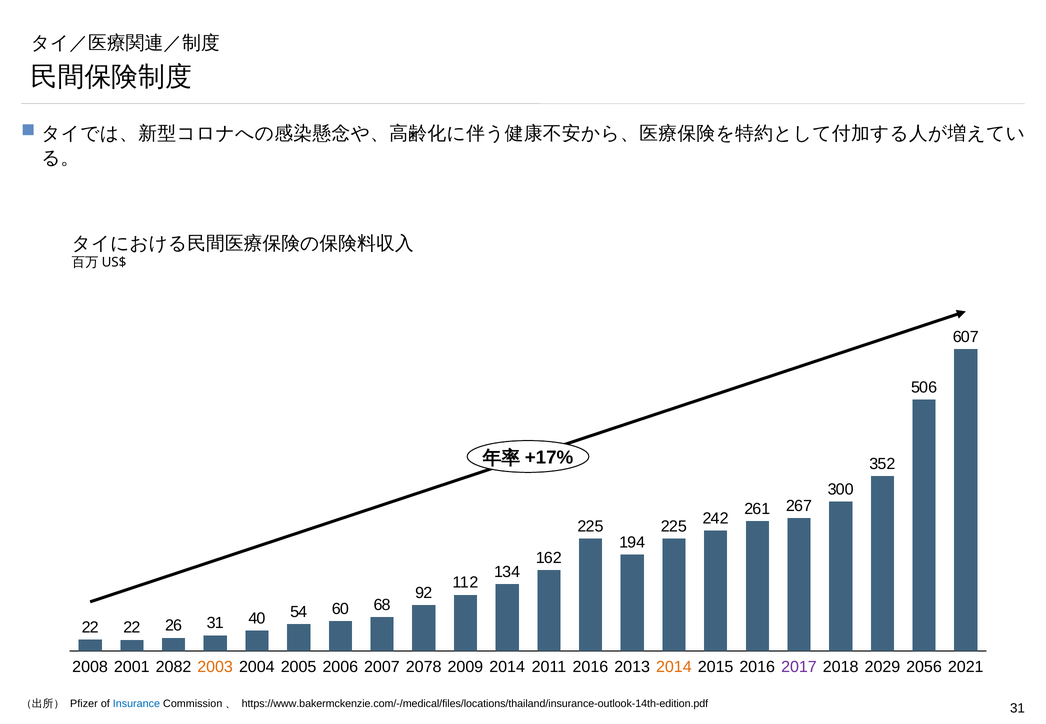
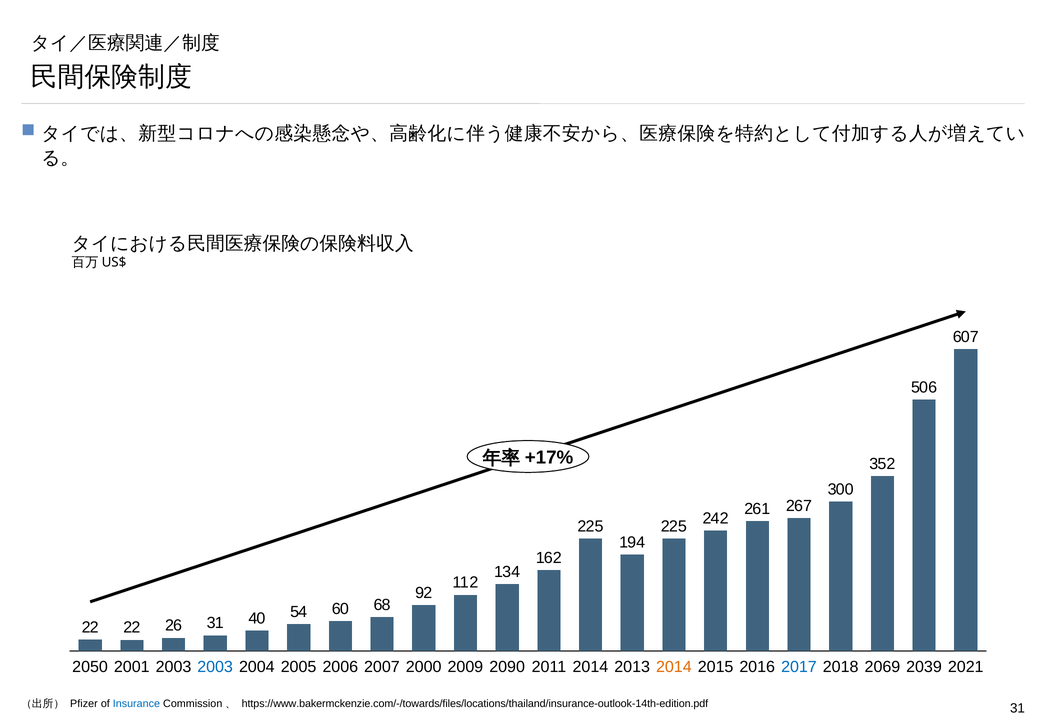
2008: 2008 -> 2050 (90, 667)
2001 2082: 2082 -> 2003 (174, 667)
2003 colour: orange -> blue (215, 667)
2078: 2078 -> 2000 (424, 667)
2009 2014: 2014 -> 2090 (507, 667)
2007 2016: 2016 -> 2014 (590, 667)
2017 colour: purple -> blue (799, 667)
2029: 2029 -> 2069 (882, 667)
2056: 2056 -> 2039 (924, 667)
https://www.bakermckenzie.com/-/medical/files/locations/thailand/insurance-outlook-14th-edition.pdf: https://www.bakermckenzie.com/-/medical/files/locations/thailand/insurance-outlook-14th-edition.pdf -> https://www.bakermckenzie.com/-/towards/files/locations/thailand/insurance-outlook-14th-edition.pdf (475, 704)
